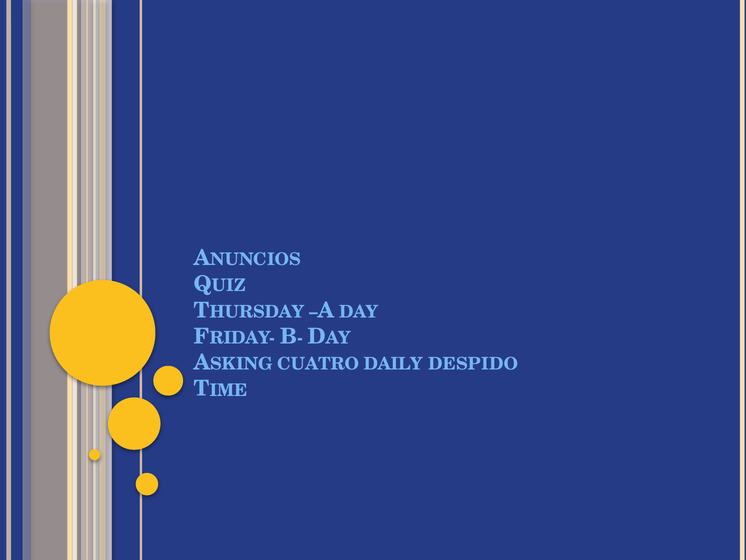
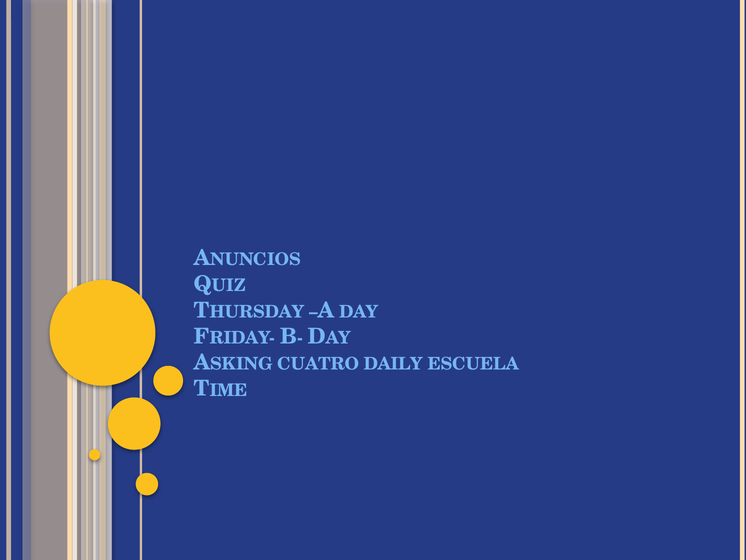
DESPIDO: DESPIDO -> ESCUELA (473, 364)
